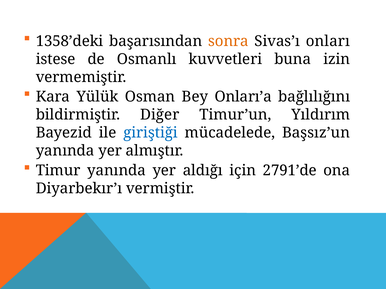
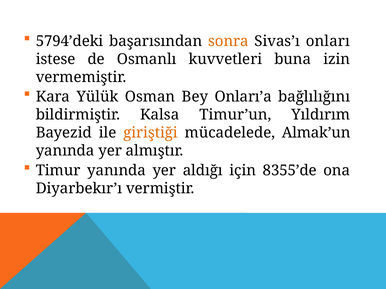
1358’deki: 1358’deki -> 5794’deki (70, 41)
Diğer: Diğer -> Kalsa (160, 115)
giriştiği colour: blue -> orange (150, 133)
Başsız’un: Başsız’un -> Almak’un (316, 133)
2791’de: 2791’de -> 8355’de (290, 171)
